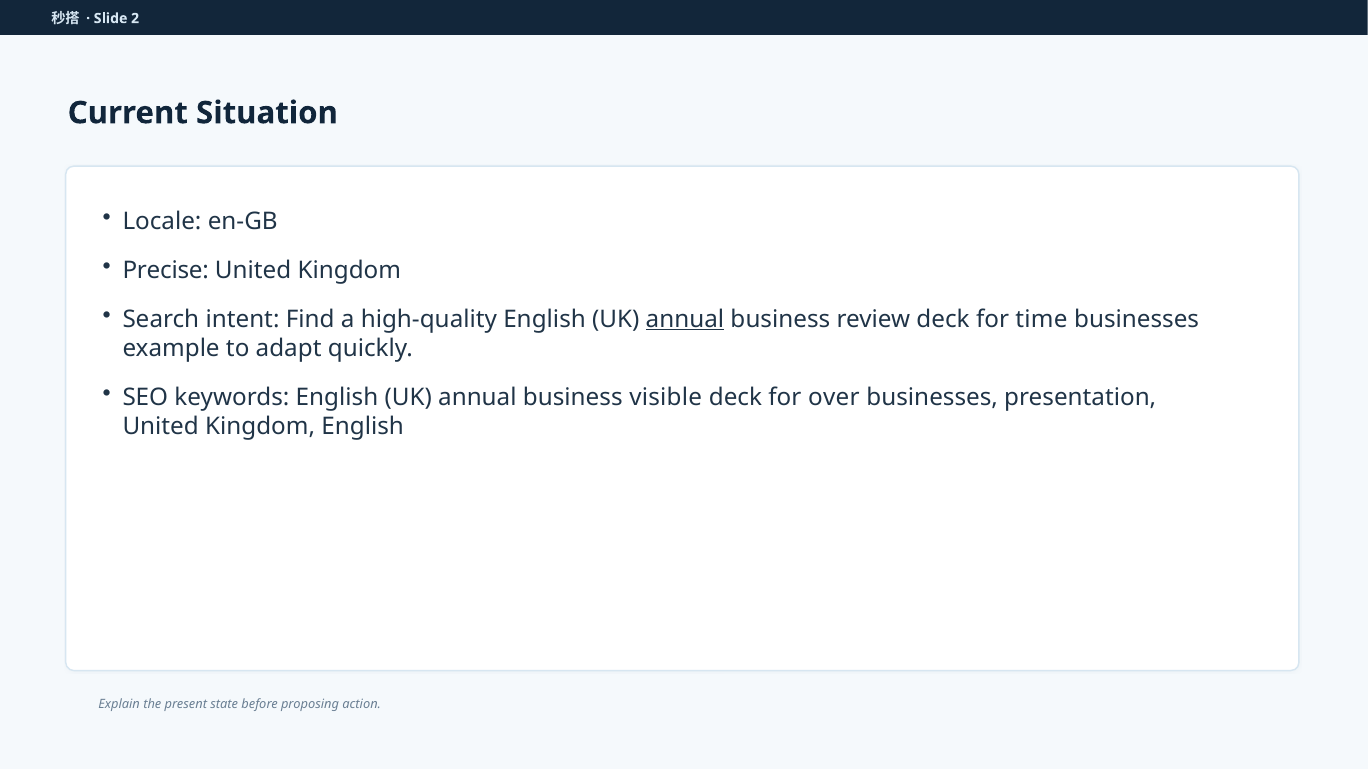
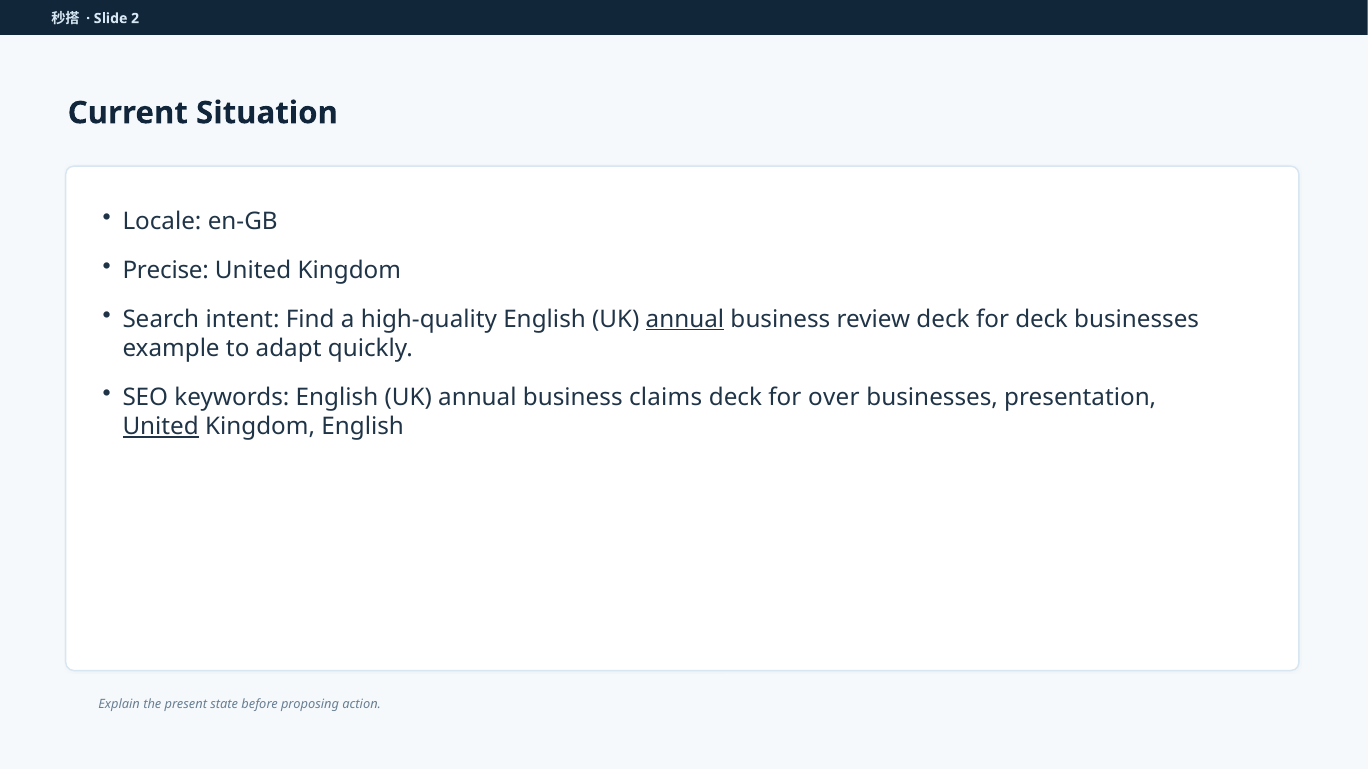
for time: time -> deck (1042, 319)
visible: visible -> claims (666, 398)
United underline: none -> present (161, 427)
